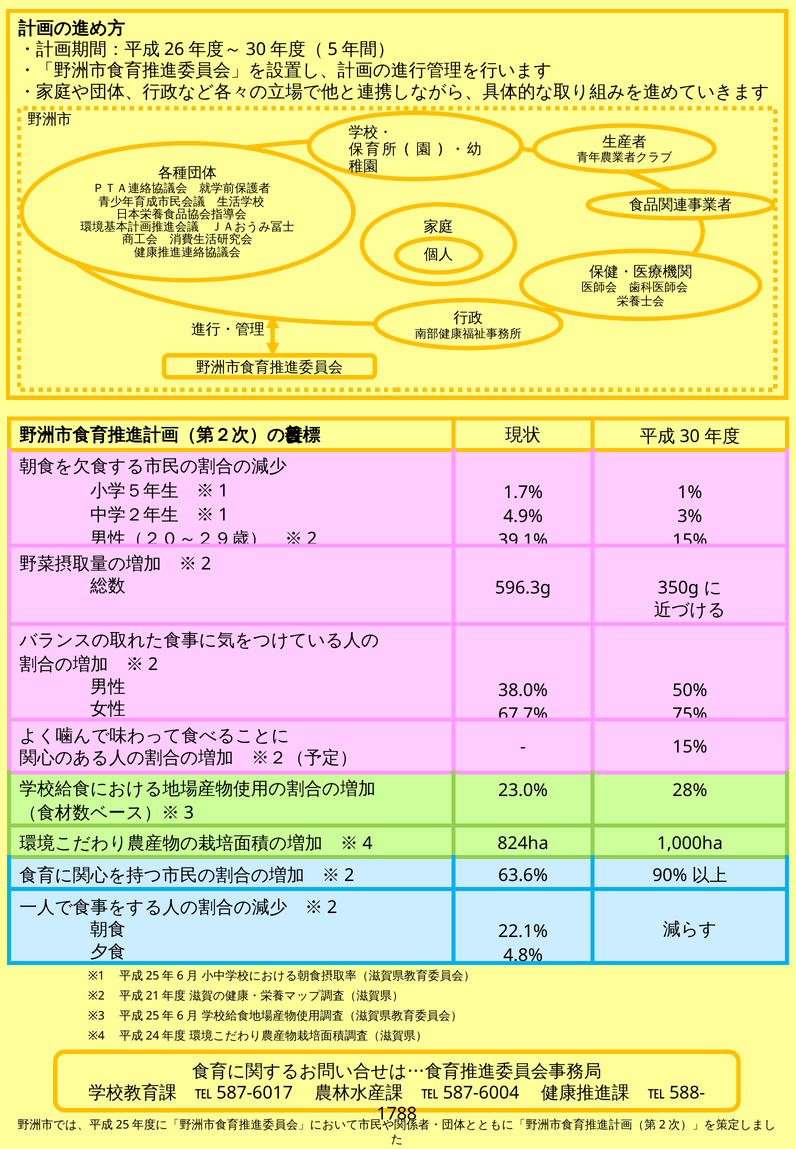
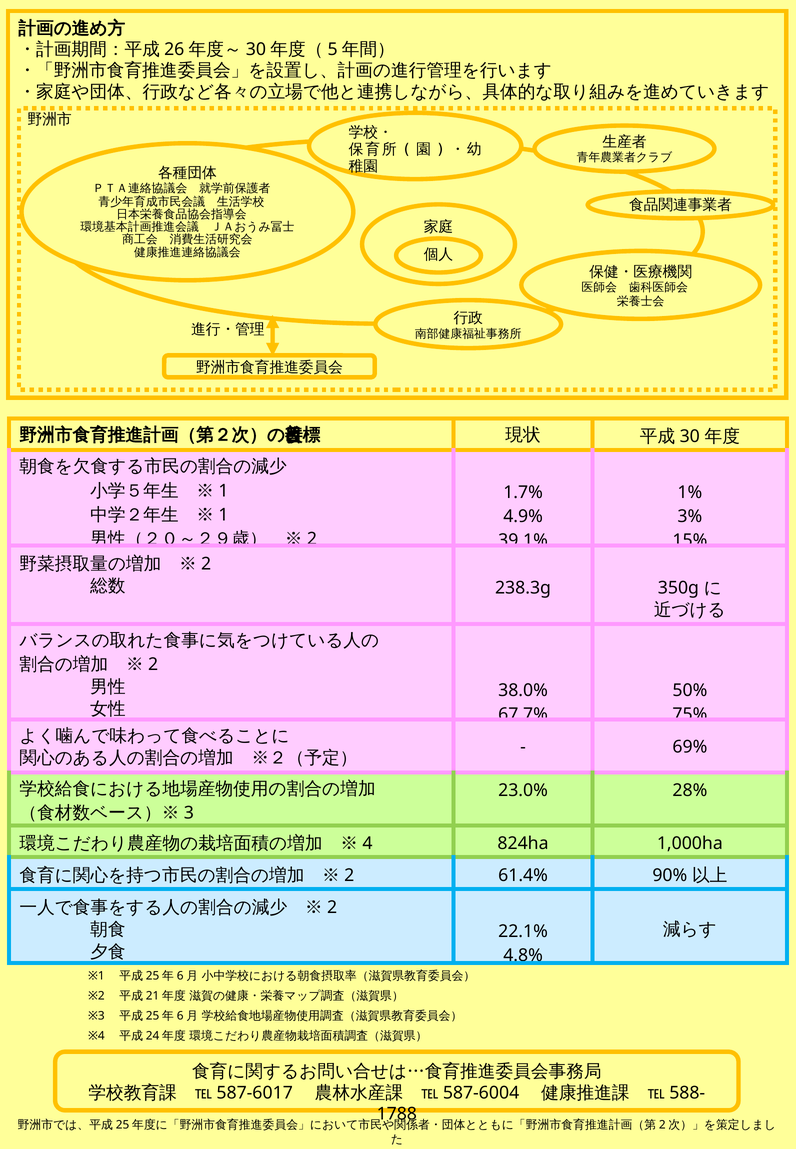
596.3g: 596.3g -> 238.3g (523, 588)
15%: 15% -> 69% (690, 747)
63.6%: 63.6% -> 61.4% (523, 876)
